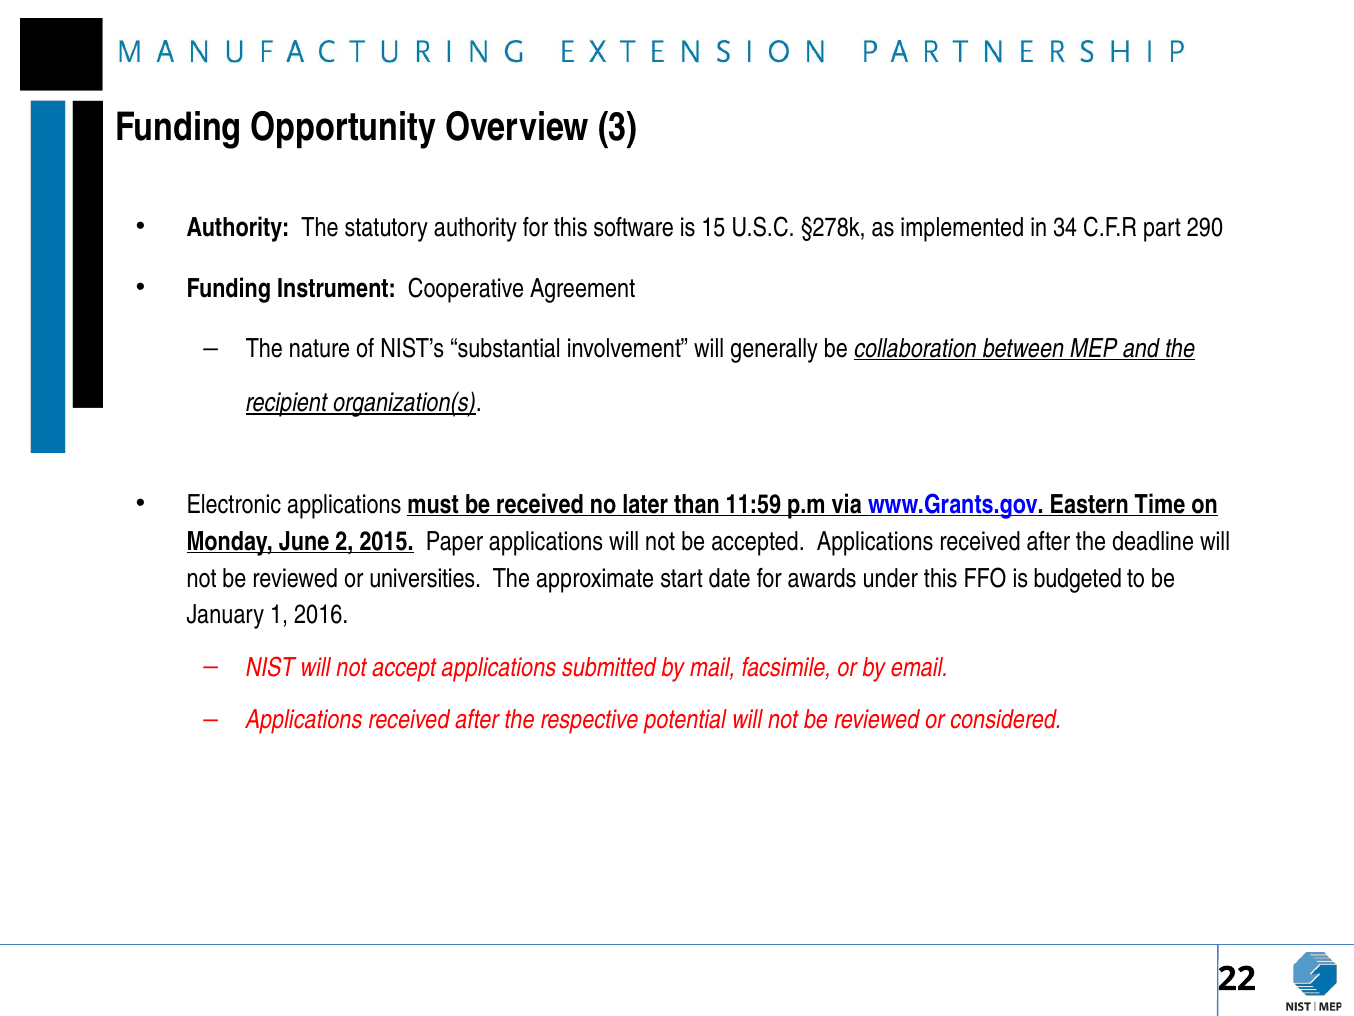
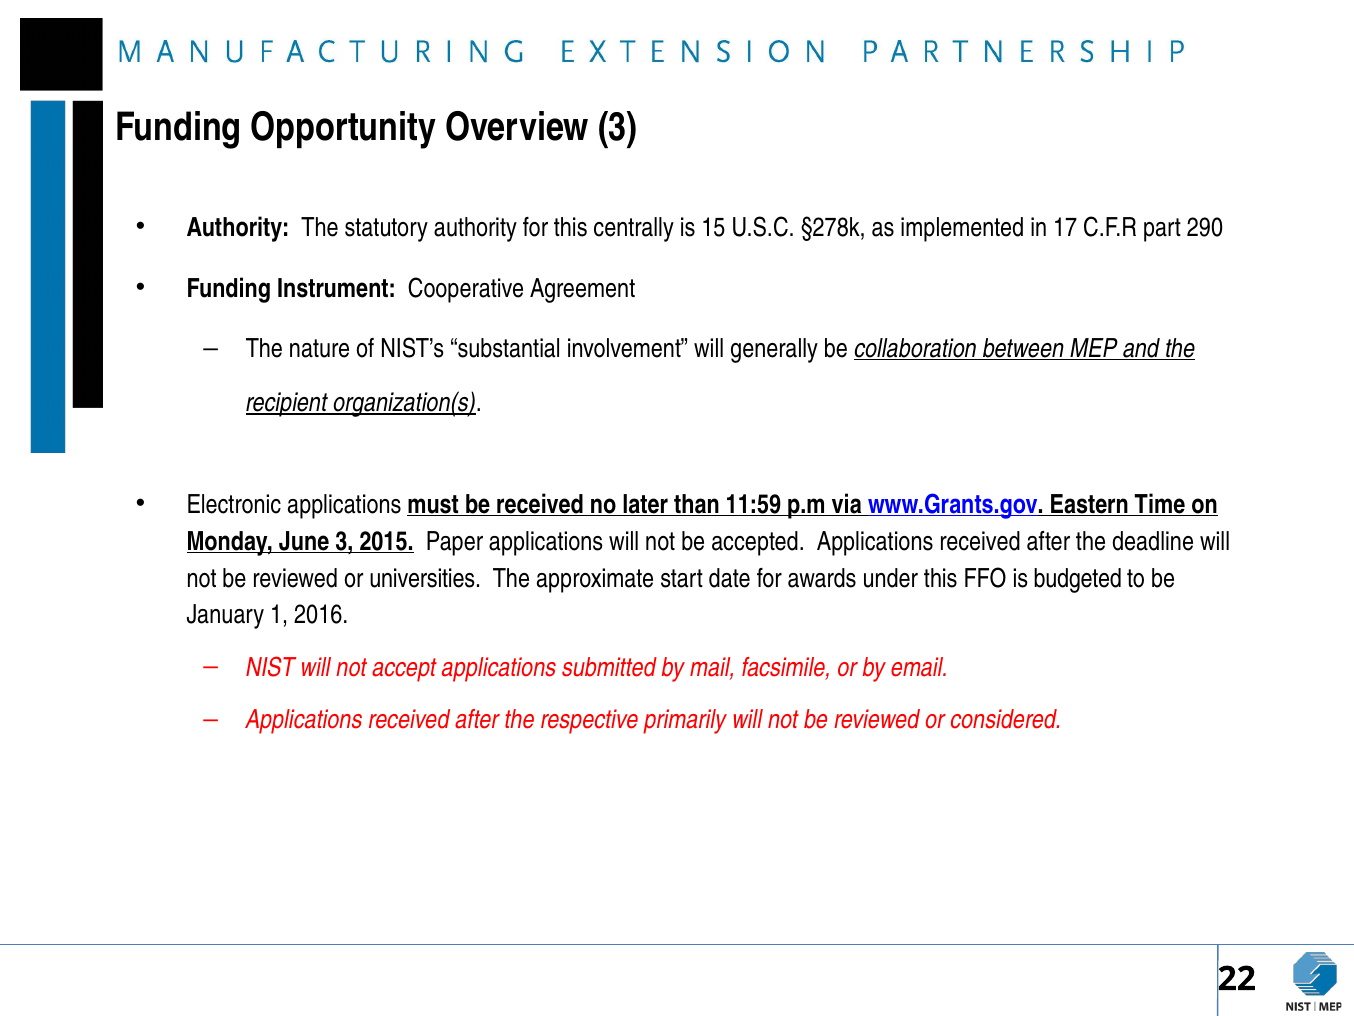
software: software -> centrally (634, 227)
34: 34 -> 17 (1065, 227)
June 2: 2 -> 3 (344, 541)
potential: potential -> primarily (685, 720)
